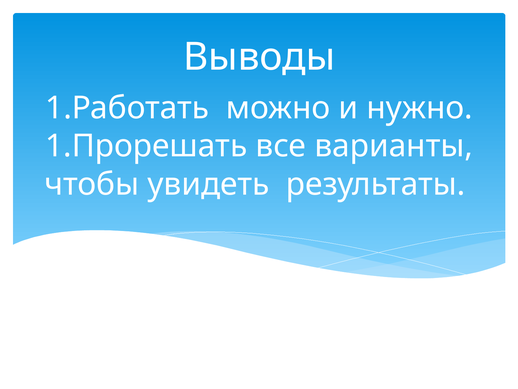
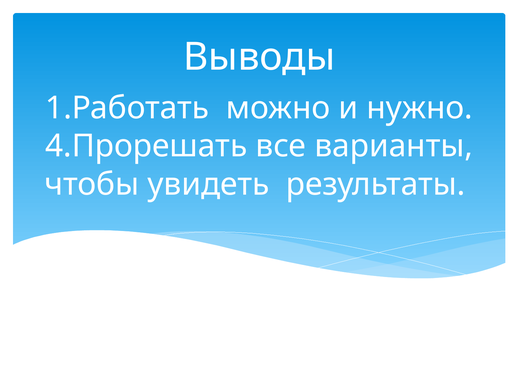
1.Прорешать: 1.Прорешать -> 4.Прорешать (146, 146)
